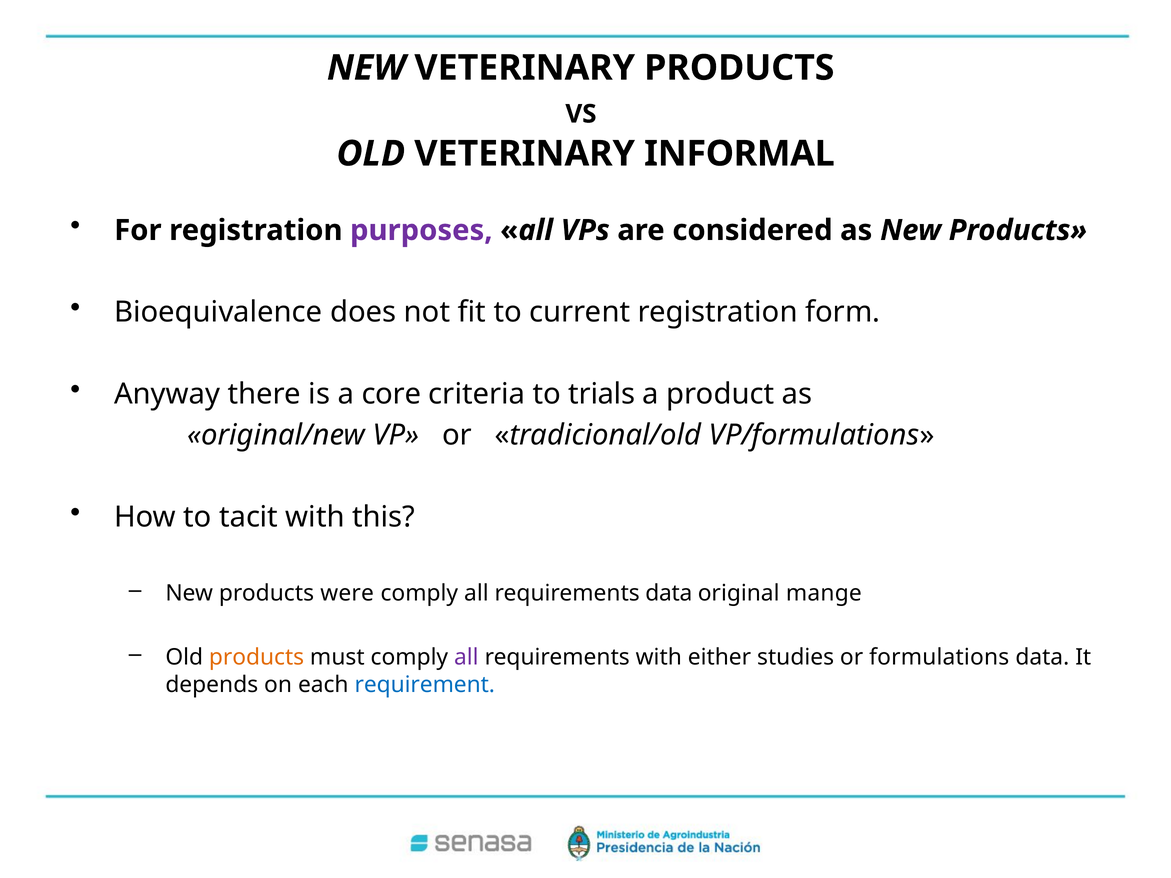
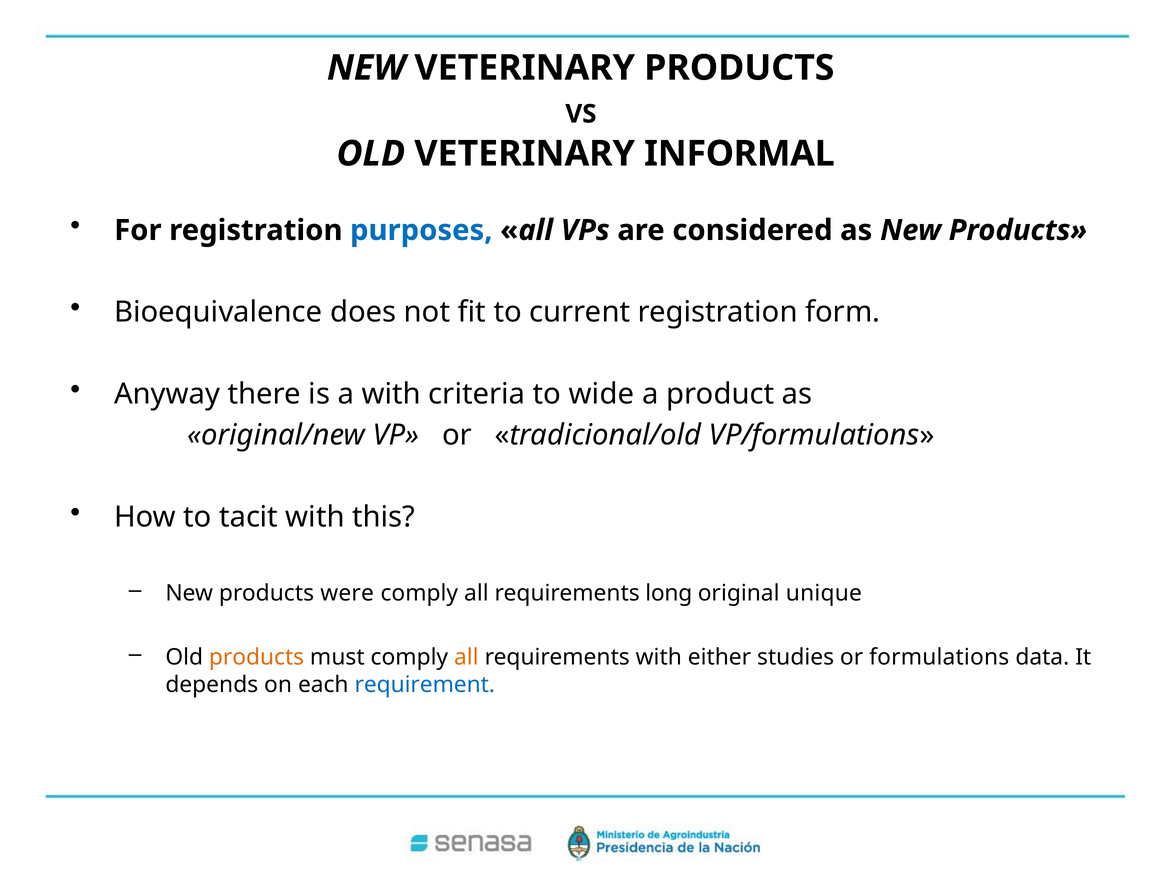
purposes colour: purple -> blue (421, 230)
a core: core -> with (391, 394)
trials: trials -> wide (602, 394)
requirements data: data -> long (669, 594)
mange: mange -> unique (824, 594)
all colour: purple -> orange (466, 657)
